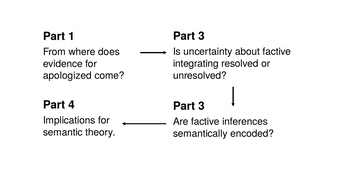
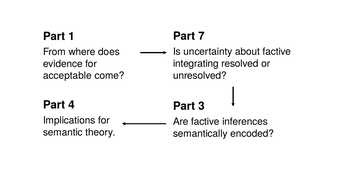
3: 3 -> 7 (202, 36)
apologized: apologized -> acceptable (67, 76)
